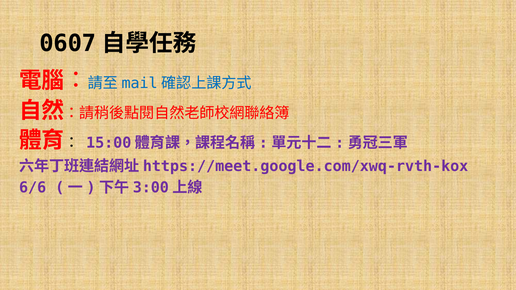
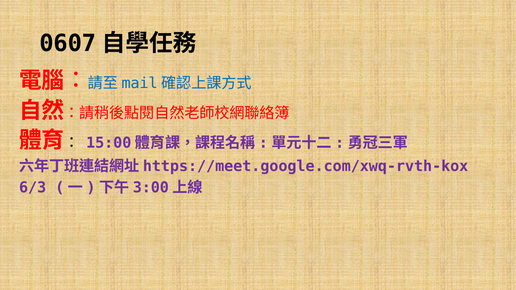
6/6: 6/6 -> 6/3 (33, 188)
